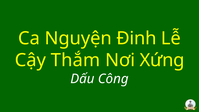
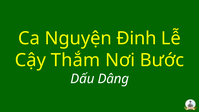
Xứng: Xứng -> Bước (162, 60)
Công: Công -> Dâng (113, 79)
